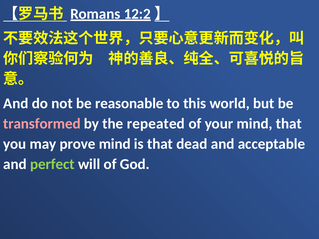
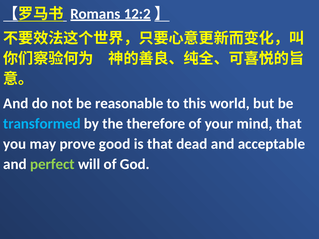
transformed colour: pink -> light blue (42, 124)
repeated: repeated -> therefore (156, 124)
prove mind: mind -> good (115, 144)
